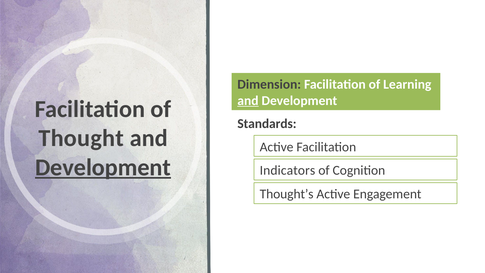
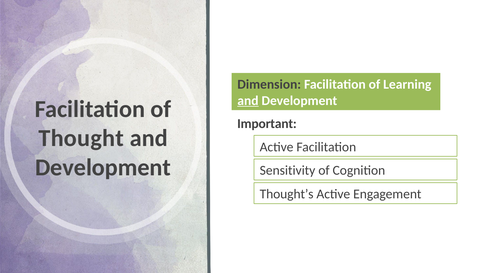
Standards: Standards -> Important (267, 124)
Development underline: present -> none (103, 167)
Indicators: Indicators -> Sensitivity (288, 170)
